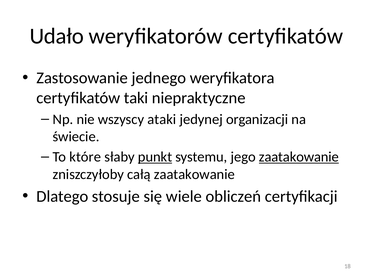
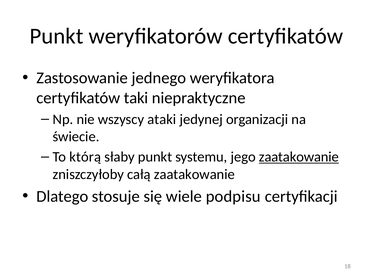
Udało: Udało -> Punkt (57, 36)
które: które -> którą (85, 157)
punkt underline: present -> none (155, 157)
obliczeń: obliczeń -> podpisu (233, 197)
